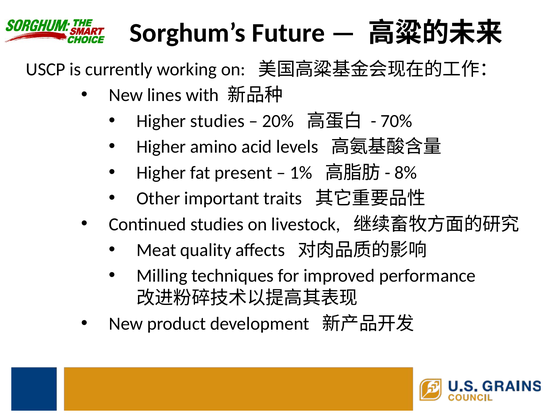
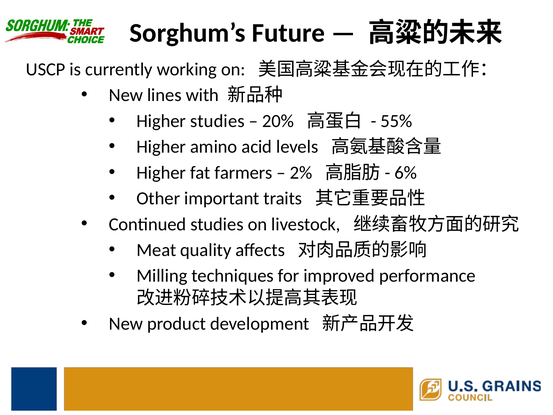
70%: 70% -> 55% (396, 121)
present: present -> farmers (243, 173)
1%: 1% -> 2% (301, 173)
8%: 8% -> 6% (406, 173)
